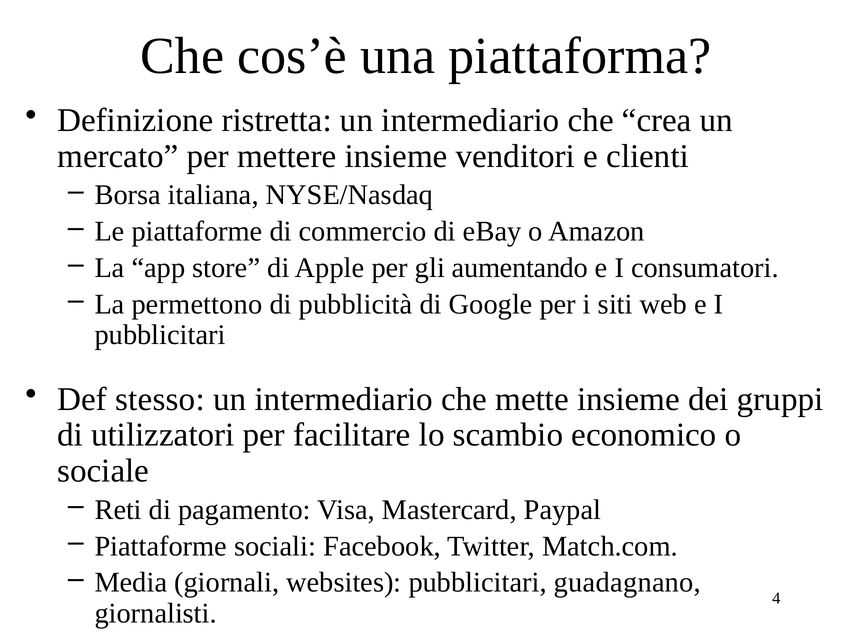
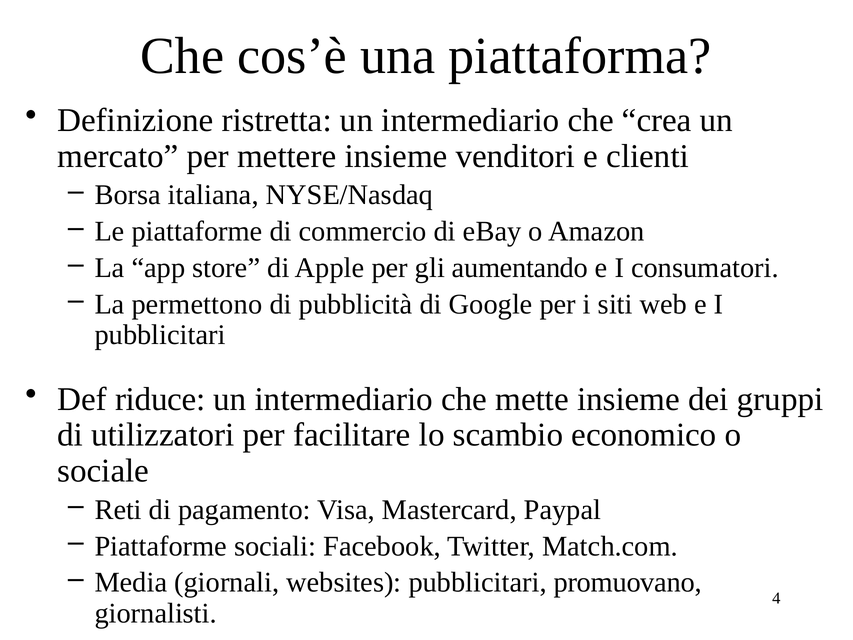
stesso: stesso -> riduce (160, 399)
guadagnano: guadagnano -> promuovano (628, 582)
